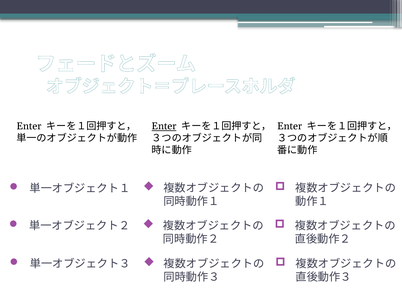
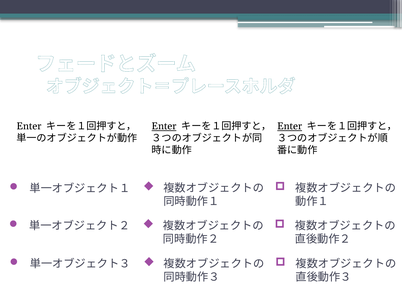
Enter underline: none -> present (290, 126)
